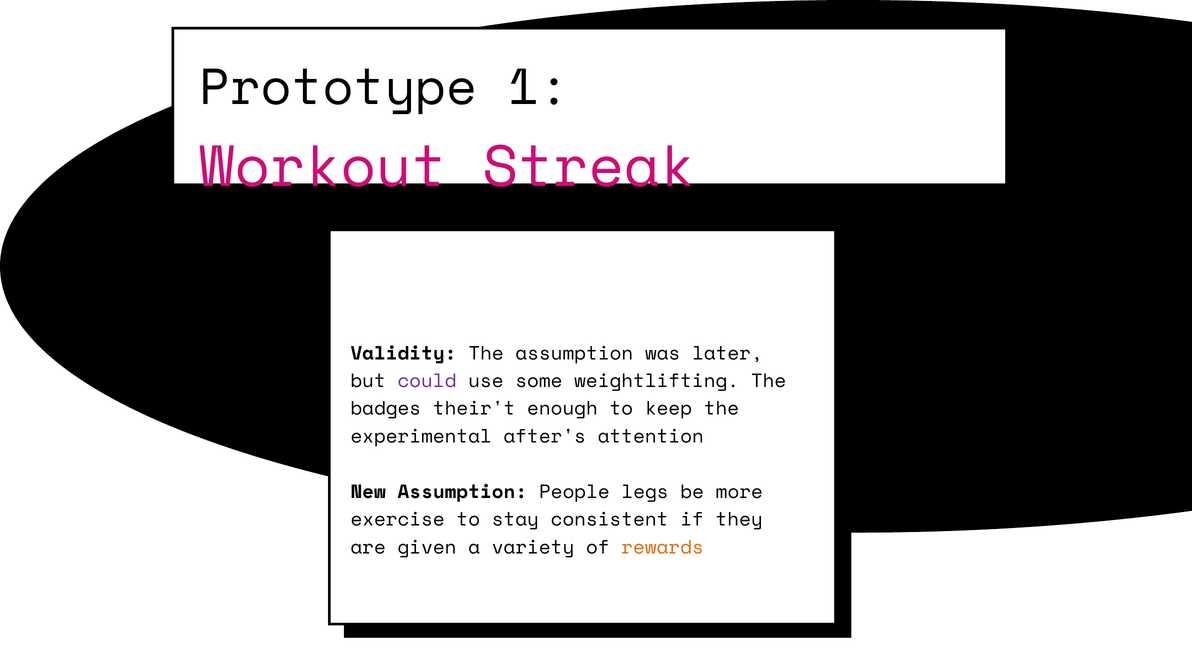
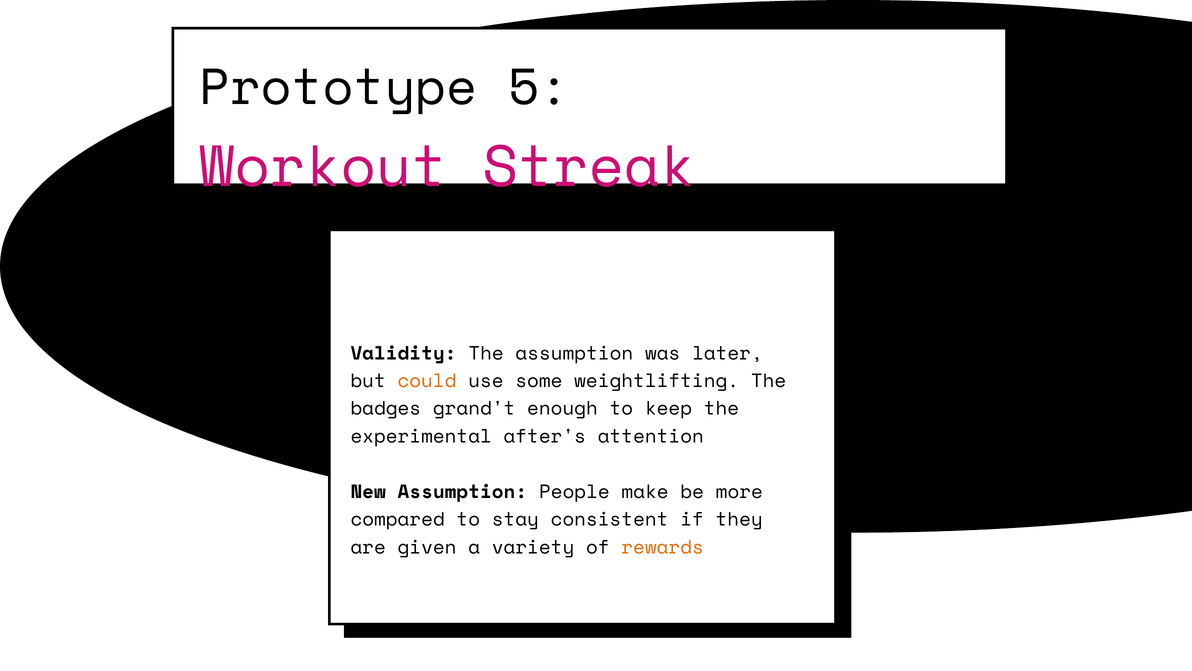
1: 1 -> 5 (539, 87)
could colour: purple -> orange (427, 381)
their't: their't -> grand't (474, 408)
legs: legs -> make (645, 491)
exercise: exercise -> compared (398, 519)
